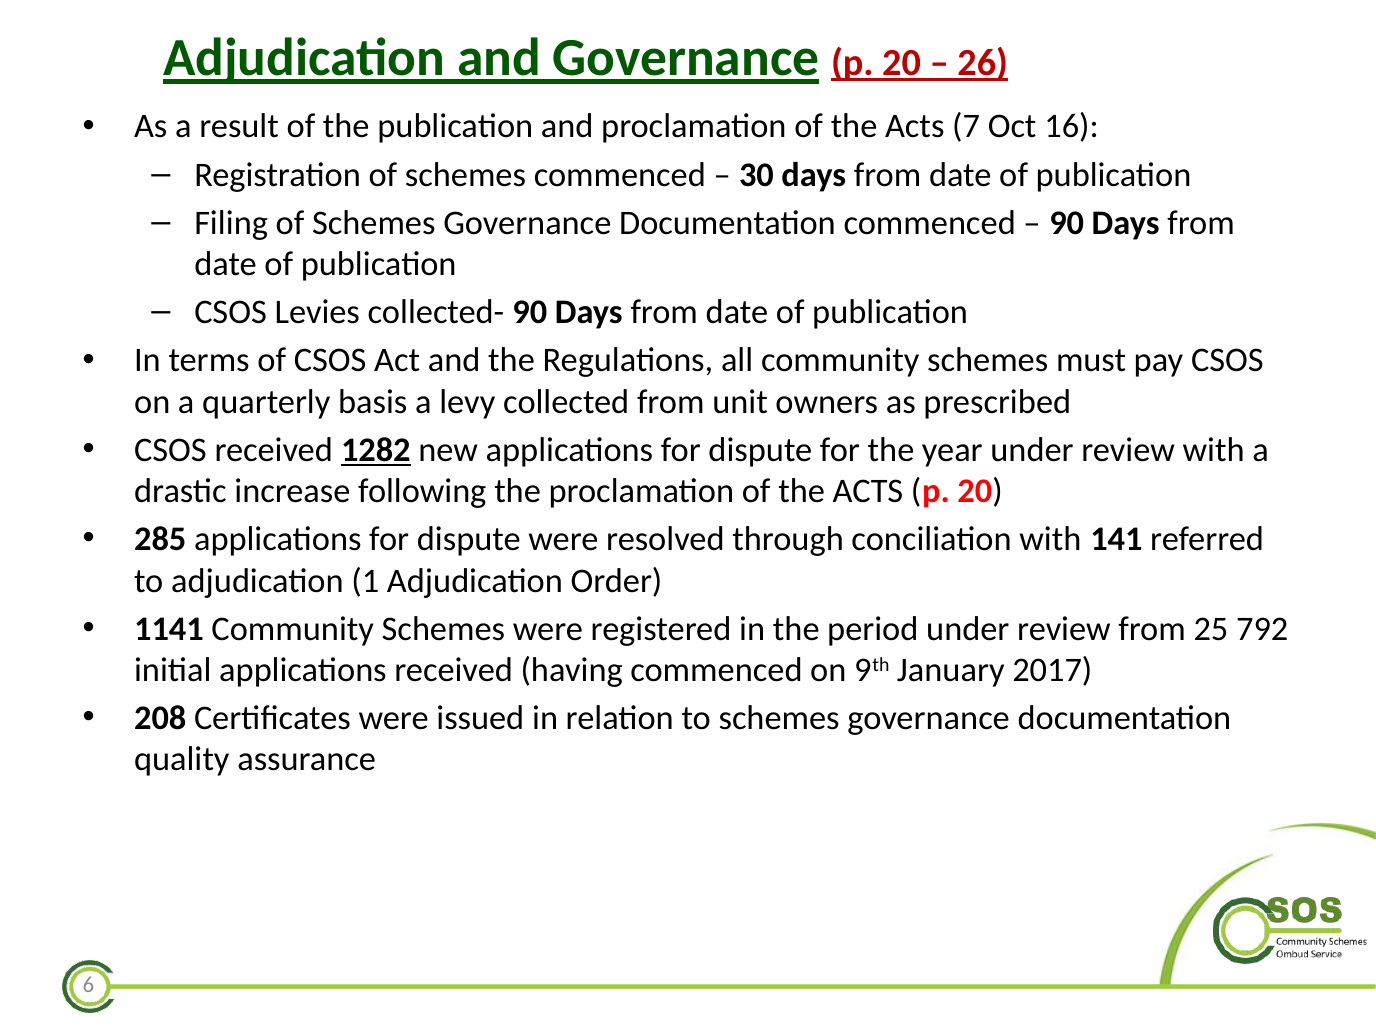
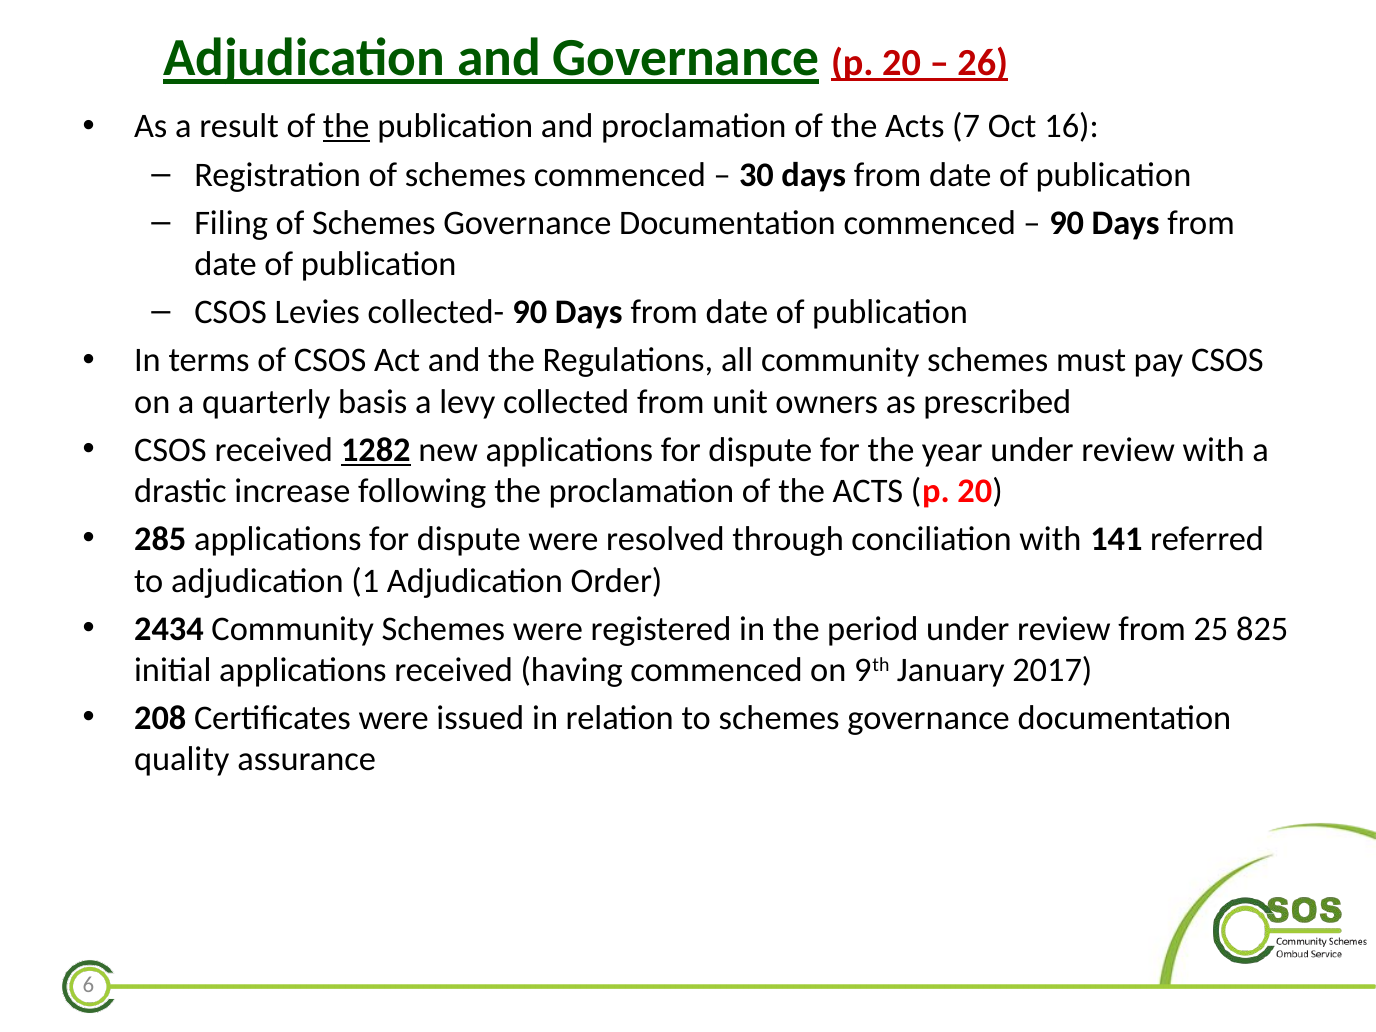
the underline: none -> present (346, 127)
1141: 1141 -> 2434 (169, 629)
792: 792 -> 825 (1262, 629)
